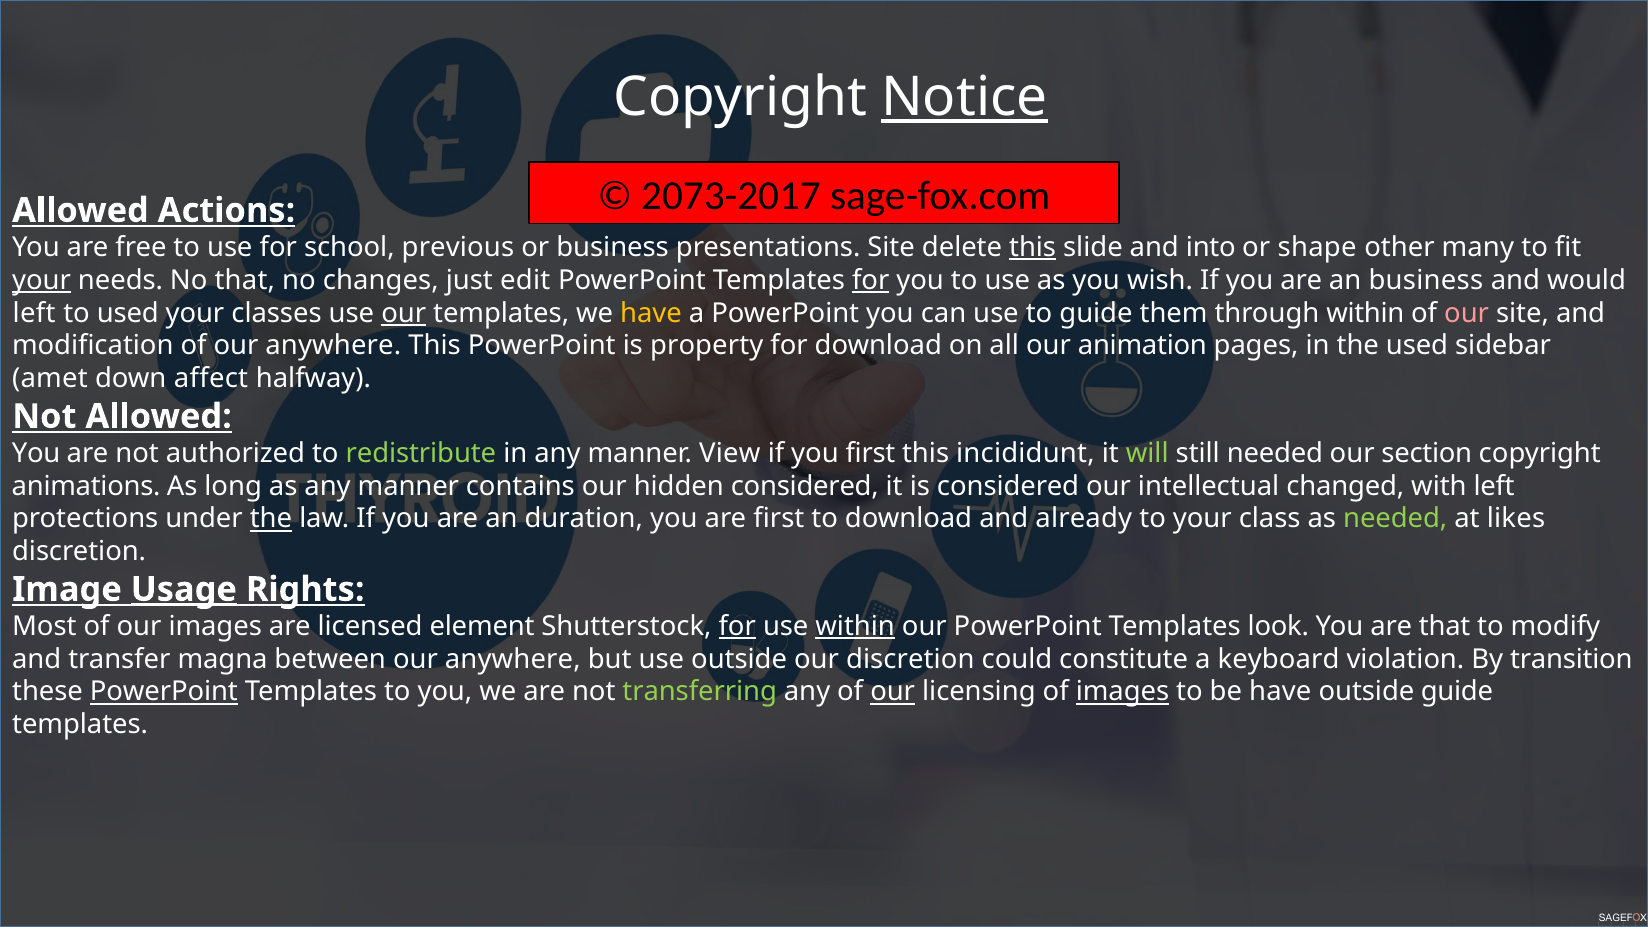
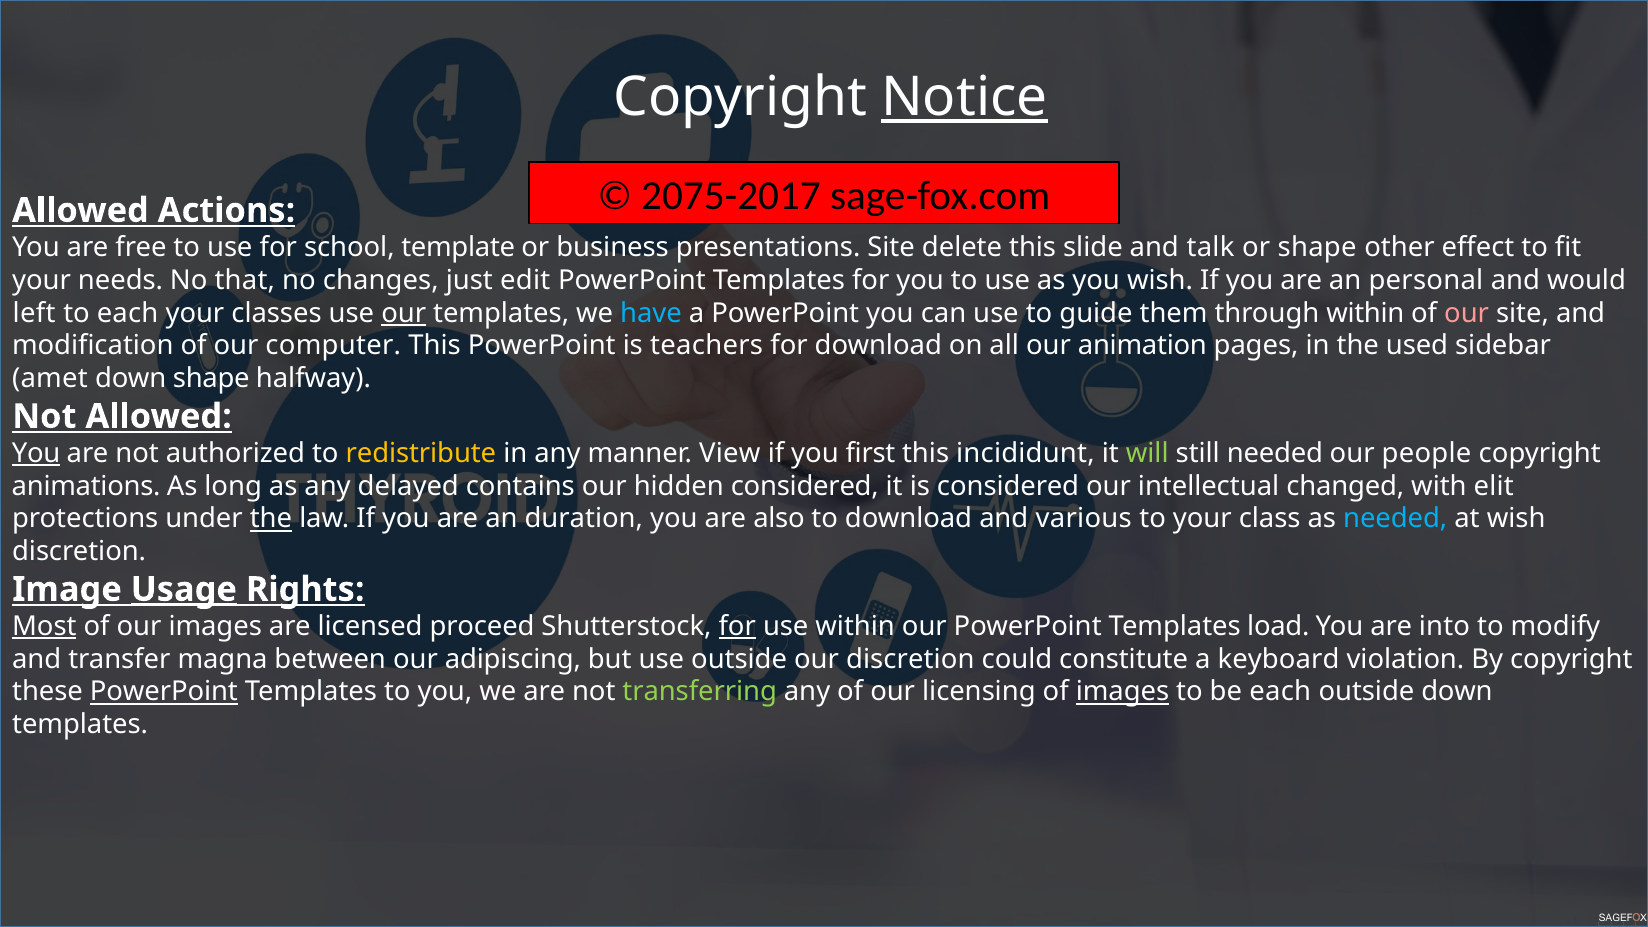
2073-2017: 2073-2017 -> 2075-2017 (731, 196)
previous: previous -> template (458, 247)
this underline: present -> none (1033, 247)
into: into -> talk (1211, 247)
many: many -> effect (1478, 247)
your underline: present -> none (42, 280)
for underline: present -> none (871, 280)
an business: business -> personal (1426, 280)
to used: used -> each (128, 313)
have colour: yellow -> light blue (651, 313)
of our anywhere: anywhere -> computer (333, 346)
property: property -> teachers (707, 346)
down affect: affect -> shape (211, 379)
You underline: none -> present (36, 453)
redistribute colour: light green -> yellow (421, 453)
section: section -> people (1427, 453)
as any manner: manner -> delayed (408, 486)
with left: left -> elit (1494, 486)
are first: first -> also (779, 519)
already: already -> various (1084, 519)
needed colour: light green -> light blue (1395, 519)
at likes: likes -> wish (1516, 519)
Most underline: none -> present (44, 626)
element: element -> proceed (482, 626)
within underline: present -> none (855, 626)
look: look -> load (1278, 626)
are that: that -> into (1444, 626)
between our anywhere: anywhere -> adipiscing (513, 659)
By transition: transition -> copyright (1571, 659)
our underline: present -> none (893, 692)
be have: have -> each (1280, 692)
outside guide: guide -> down (1457, 692)
